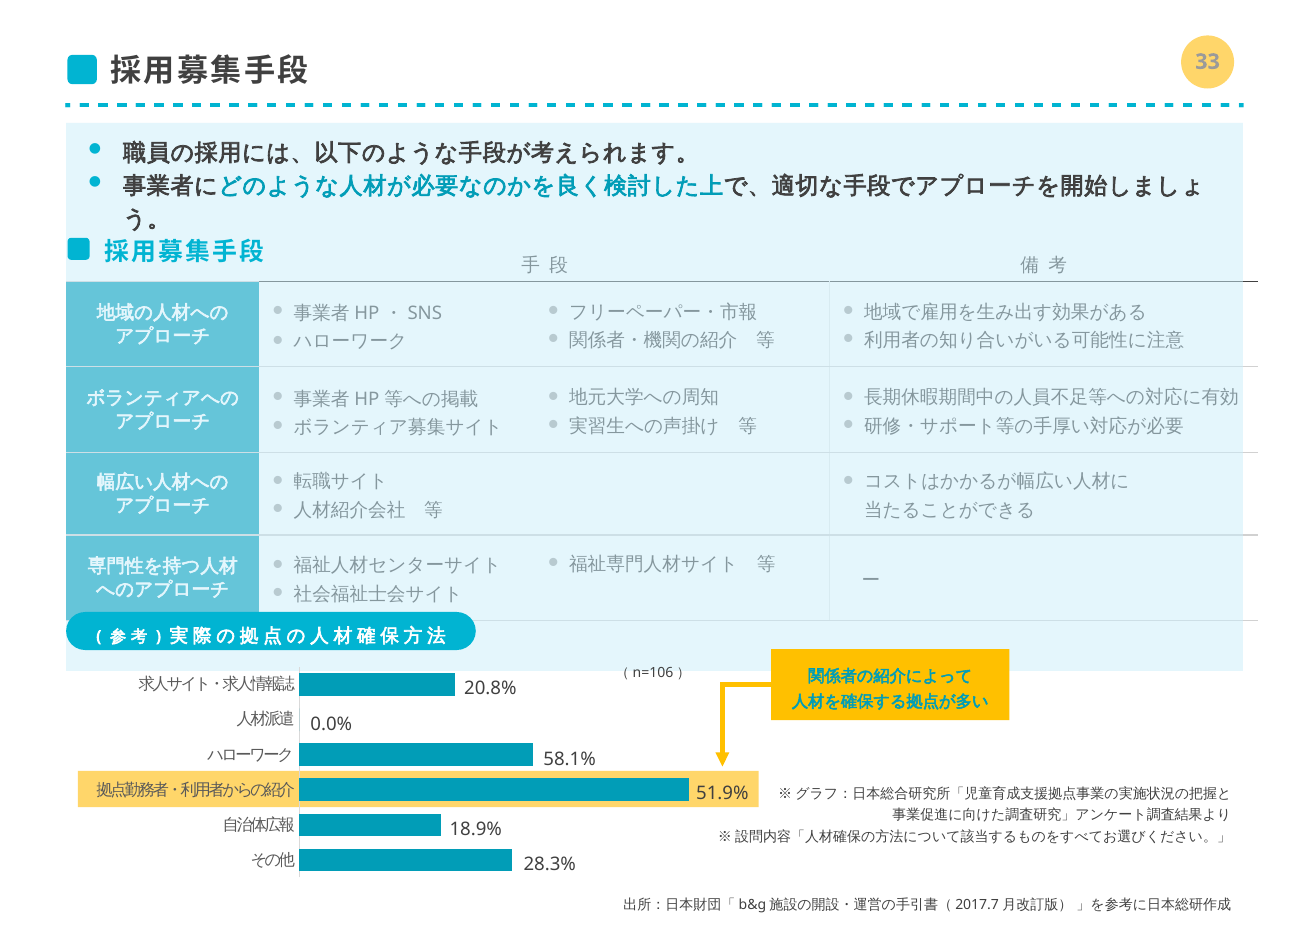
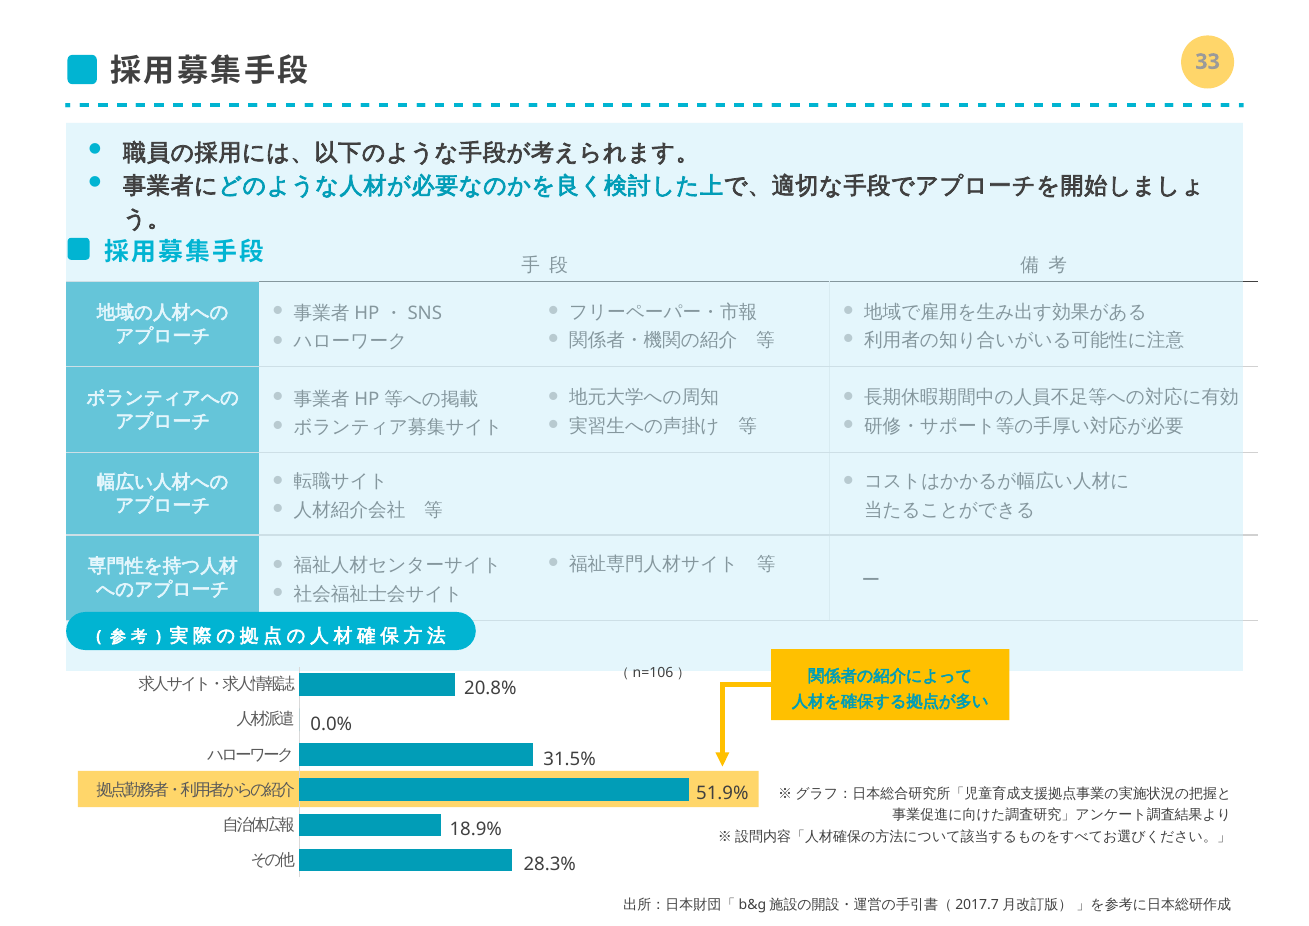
58.1%: 58.1% -> 31.5% (570, 759)
